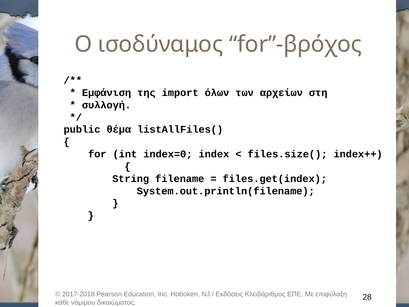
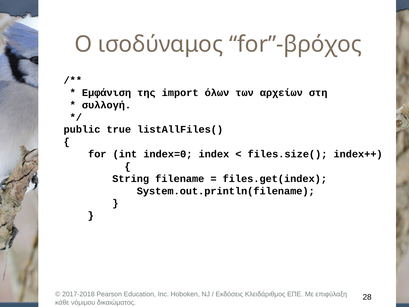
θέμα: θέμα -> true (119, 130)
